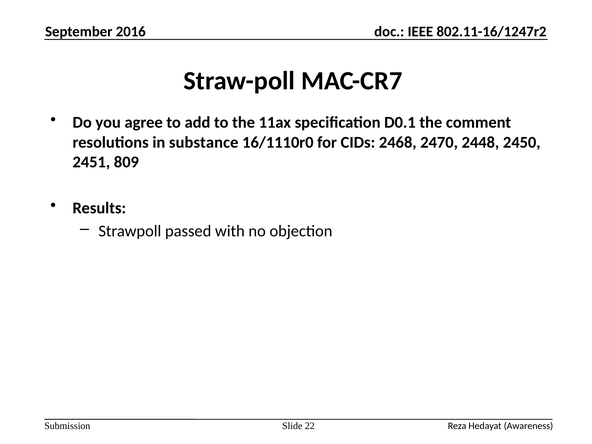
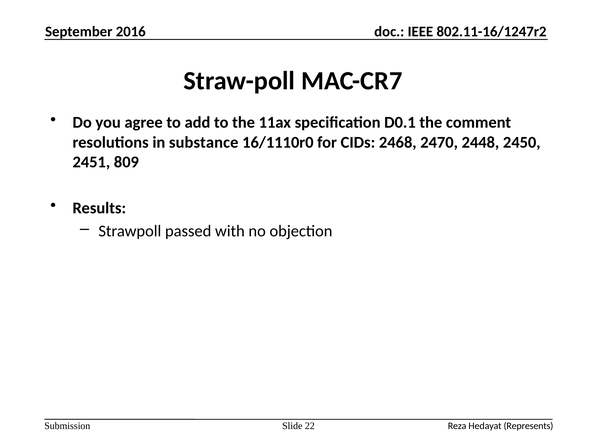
Awareness: Awareness -> Represents (528, 426)
